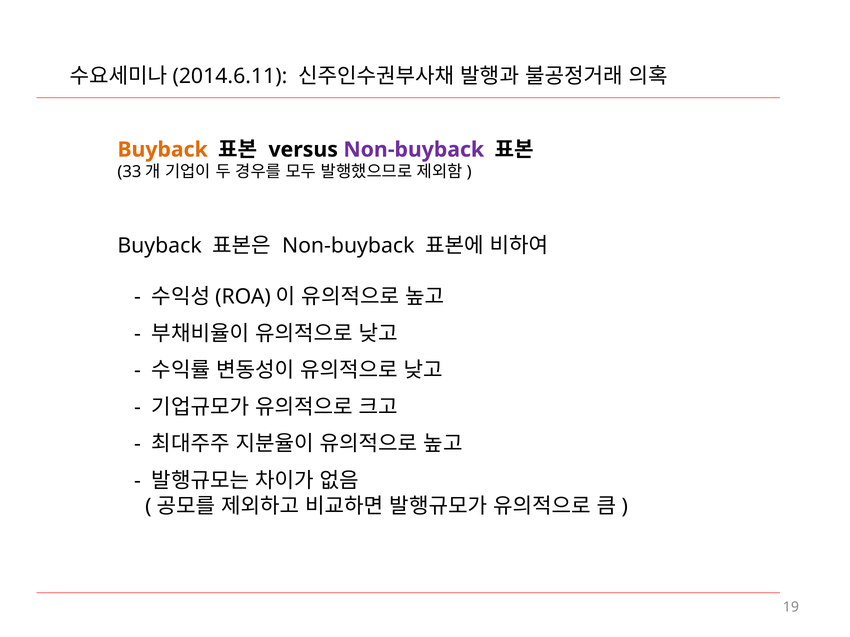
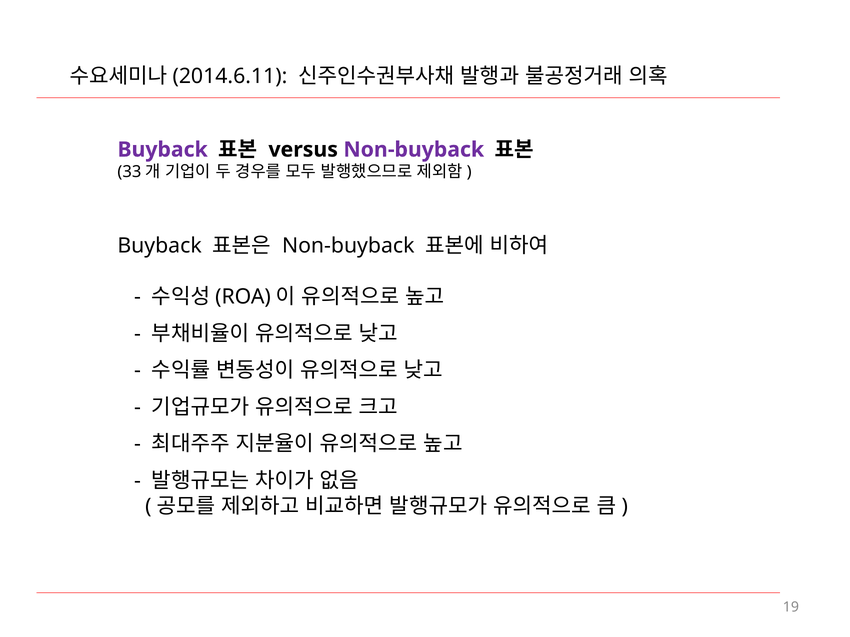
Buyback colour: orange -> purple (163, 150)
